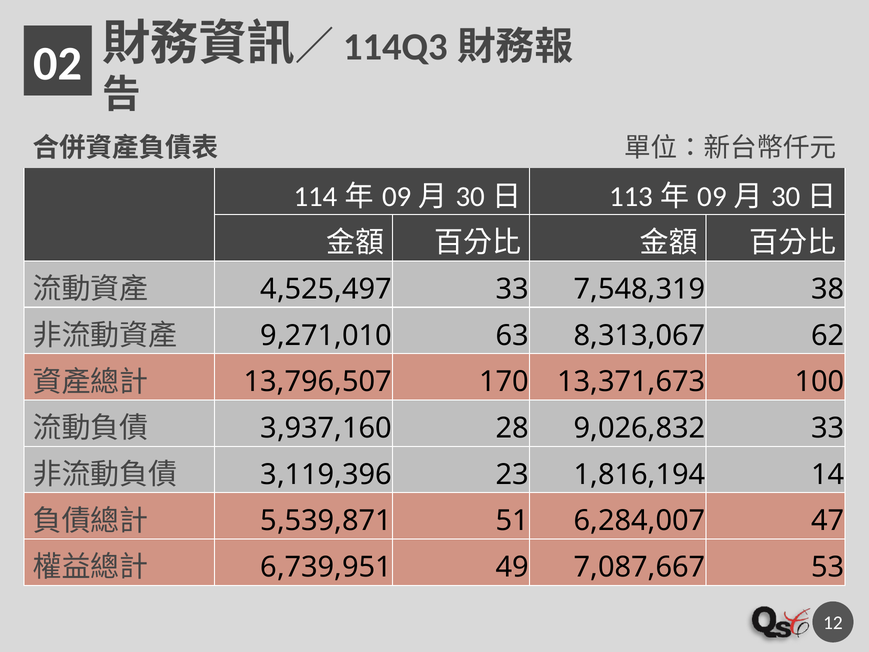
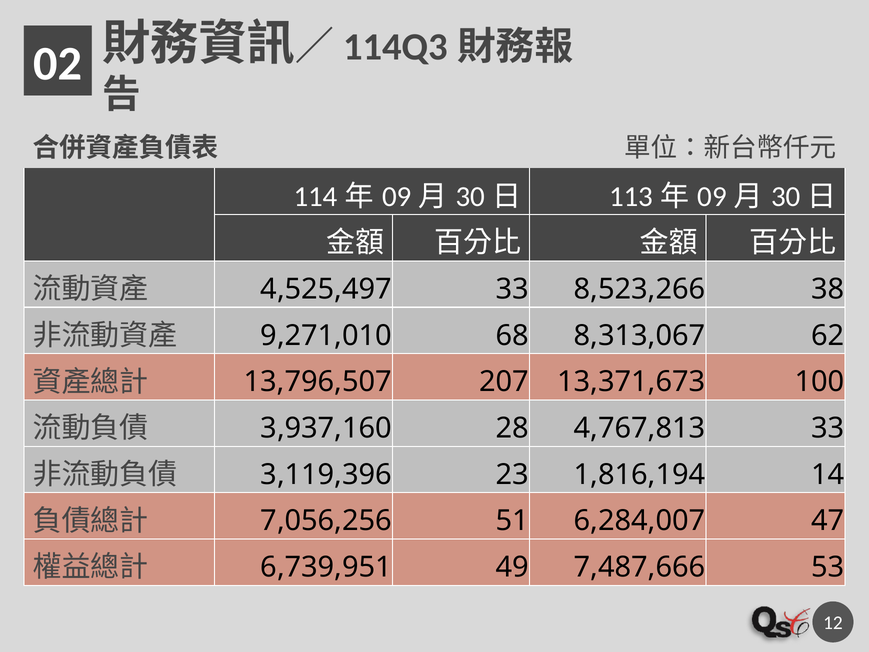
7,548,319: 7,548,319 -> 8,523,266 (640, 289)
63: 63 -> 68 (512, 335)
170: 170 -> 207 (504, 382)
9,026,832: 9,026,832 -> 4,767,813 (640, 428)
5,539,871: 5,539,871 -> 7,056,256 (326, 521)
7,087,667: 7,087,667 -> 7,487,666 (640, 567)
